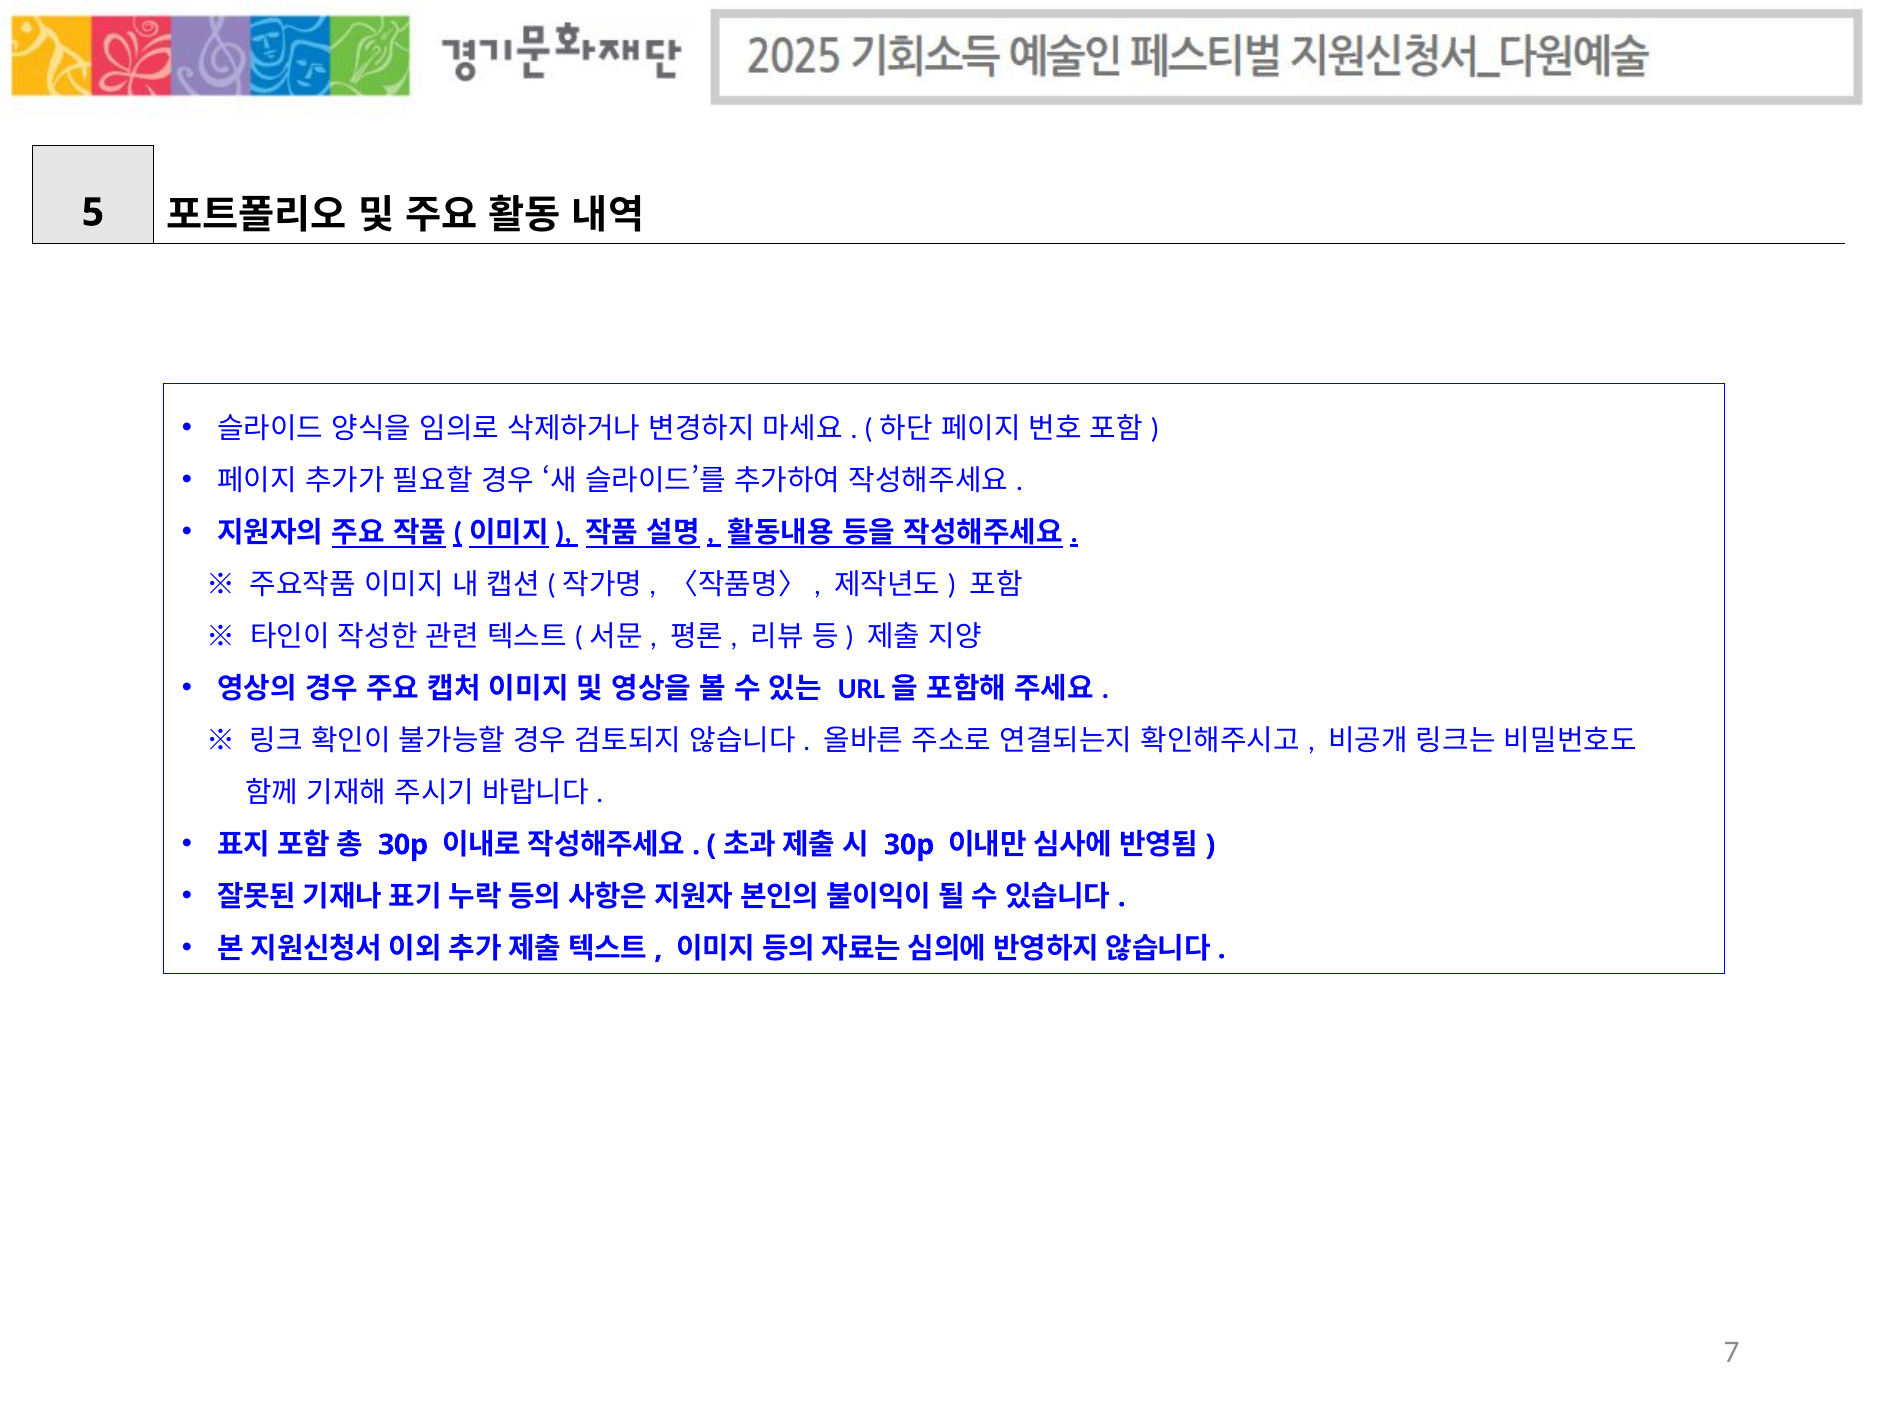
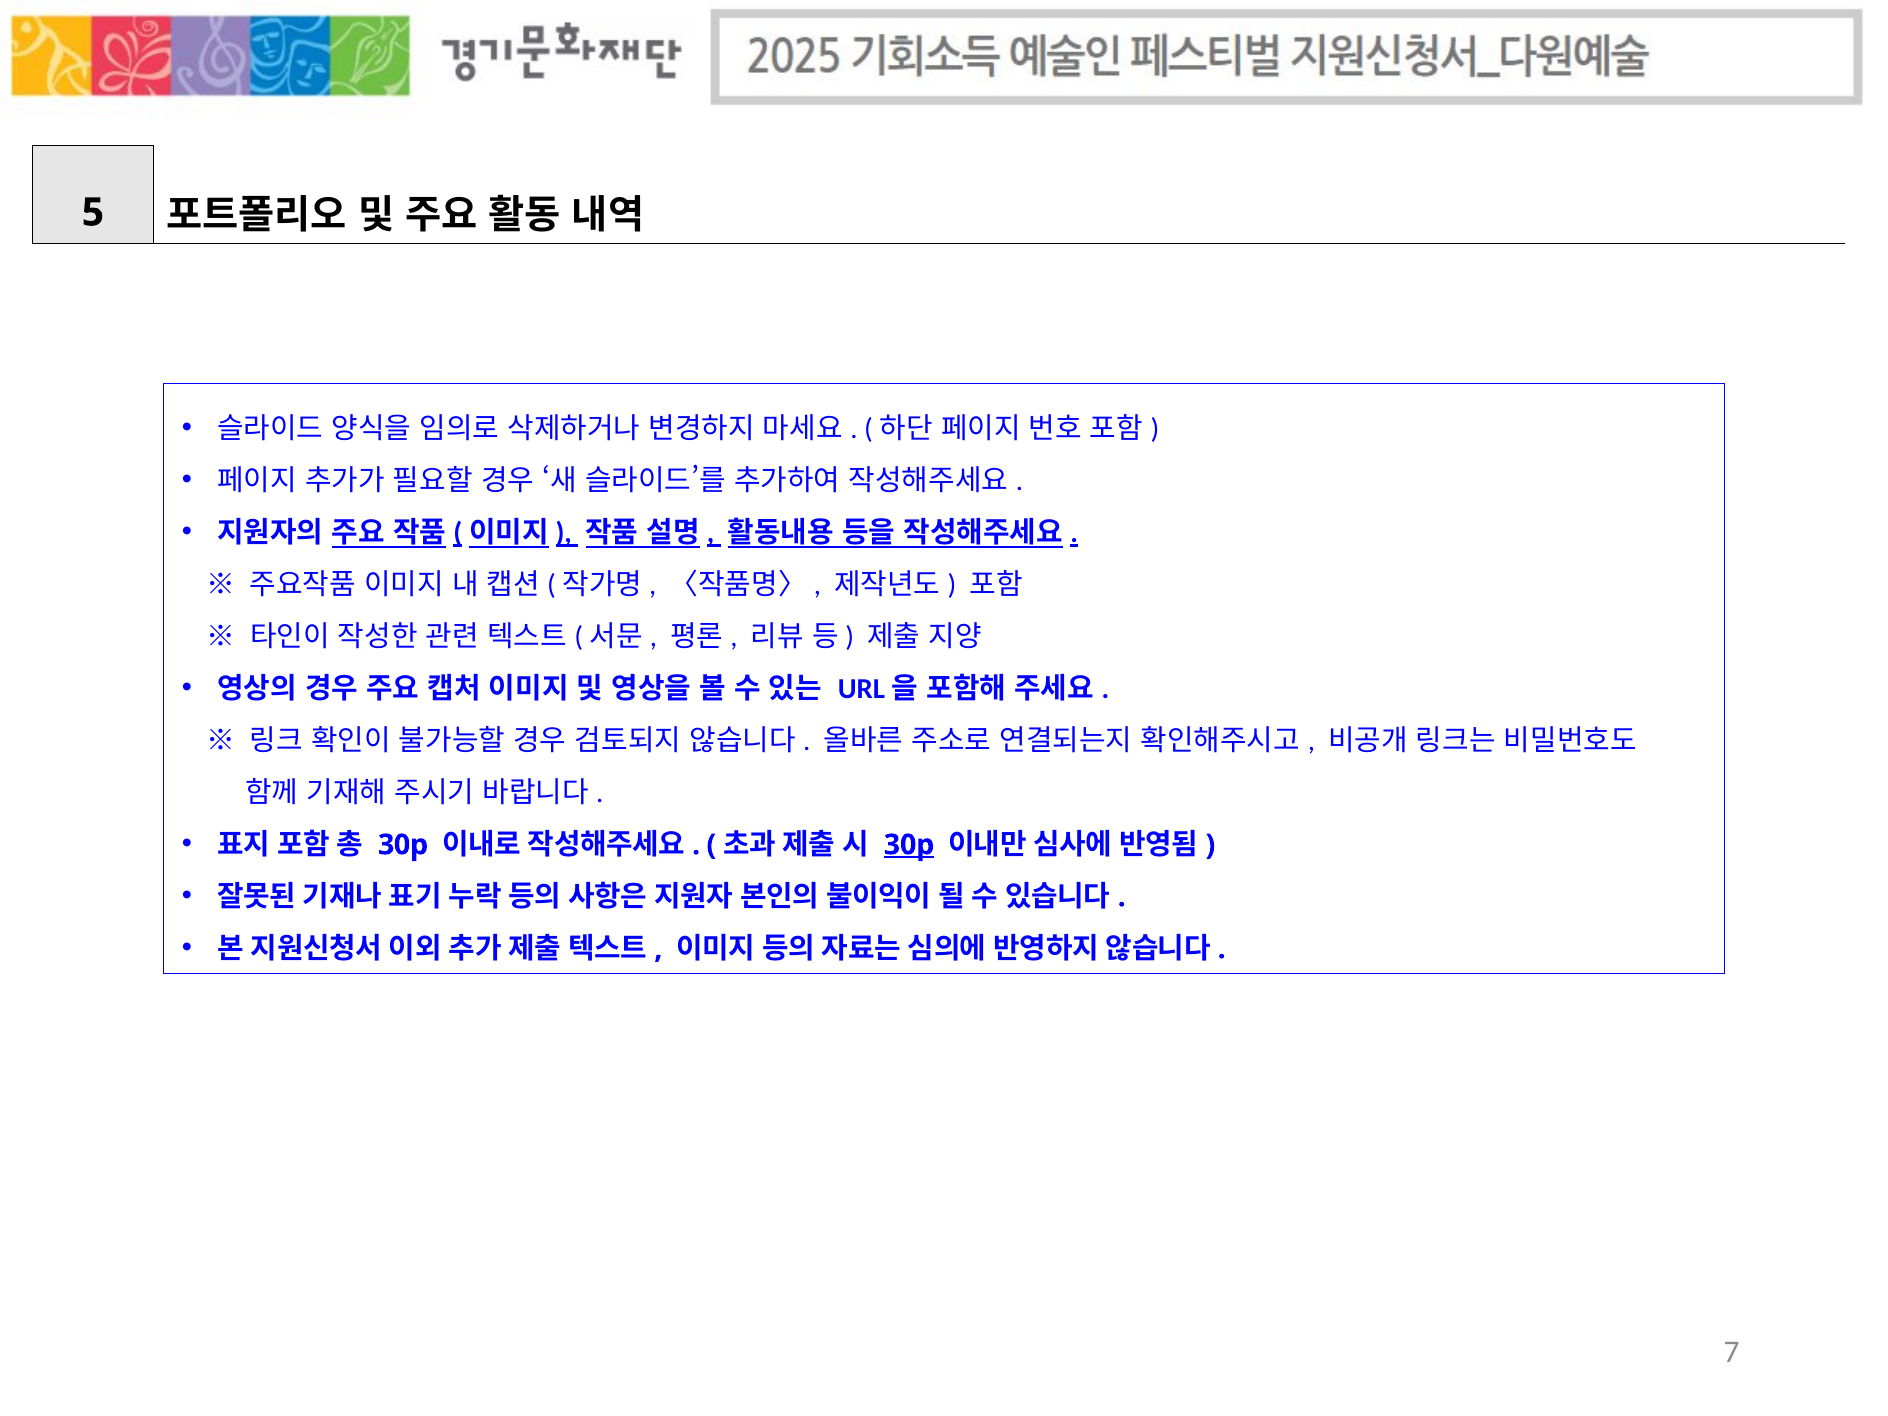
30p underline: none -> present (909, 845)
